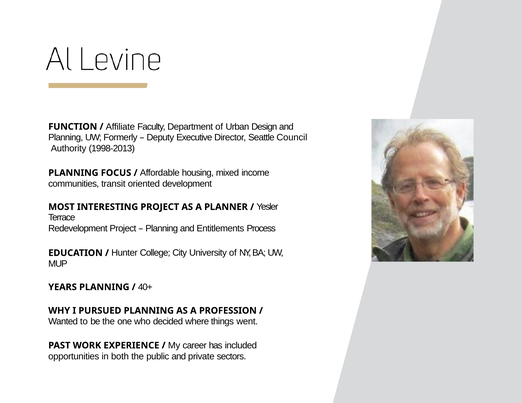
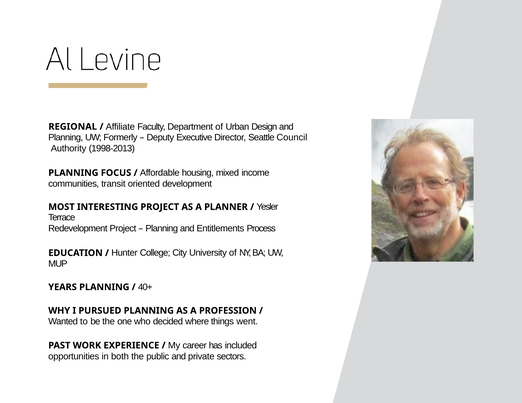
FUNCTION: FUNCTION -> REGIONAL (73, 127)
